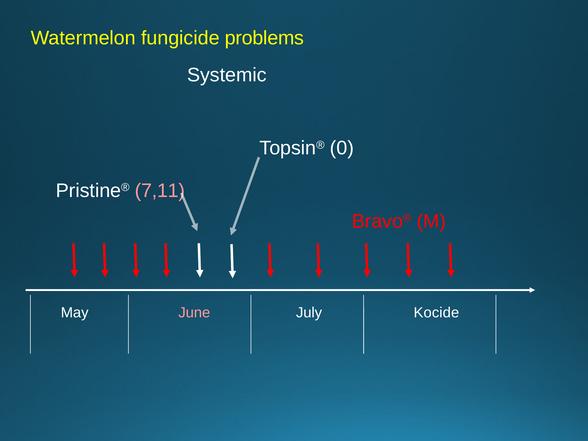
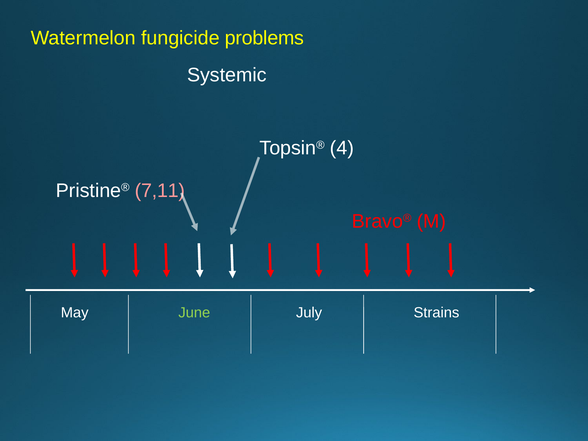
0: 0 -> 4 (342, 148)
June colour: pink -> light green (194, 313)
Kocide: Kocide -> Strains (436, 313)
